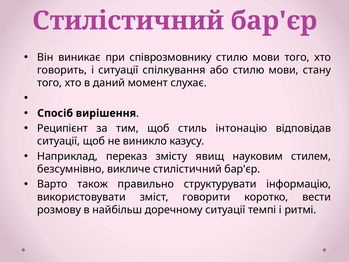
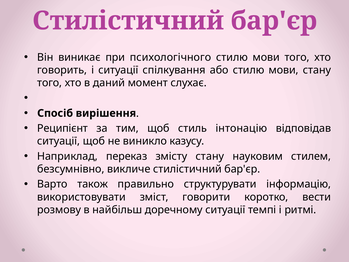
співрозмовнику: співрозмовнику -> психологічного (171, 57)
змісту явищ: явищ -> стану (210, 156)
